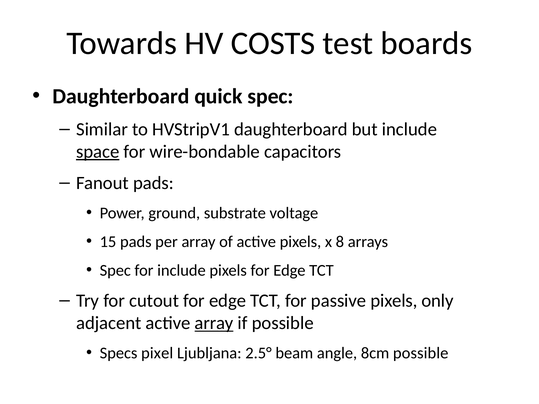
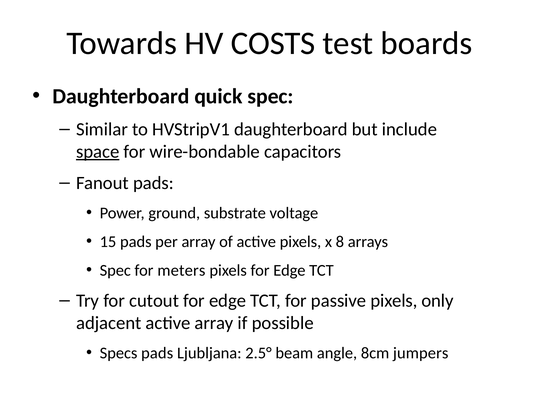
for include: include -> meters (181, 271)
array underline: present -> none (214, 323)
Specs pixel: pixel -> pads (157, 353)
8cm possible: possible -> jumpers (421, 353)
